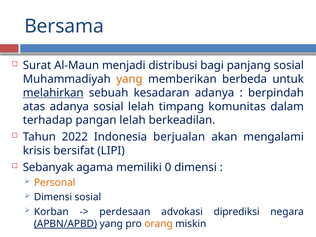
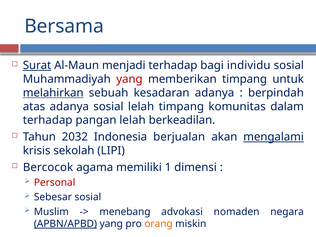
Surat underline: none -> present (37, 65)
menjadi distribusi: distribusi -> terhadap (173, 65)
panjang: panjang -> individu (249, 65)
yang colour: orange -> red (129, 79)
memberikan berbeda: berbeda -> timpang (245, 79)
2022: 2022 -> 2032 (75, 137)
mengalami underline: none -> present (274, 137)
bersifat: bersifat -> sekolah (74, 151)
Sebanyak: Sebanyak -> Bercocok (48, 167)
0: 0 -> 1 (168, 167)
Personal colour: orange -> red (55, 183)
Dimensi: Dimensi -> Sebesar (53, 197)
Korban: Korban -> Muslim (51, 212)
perdesaan: perdesaan -> menebang (125, 212)
diprediksi: diprediksi -> nomaden (237, 212)
